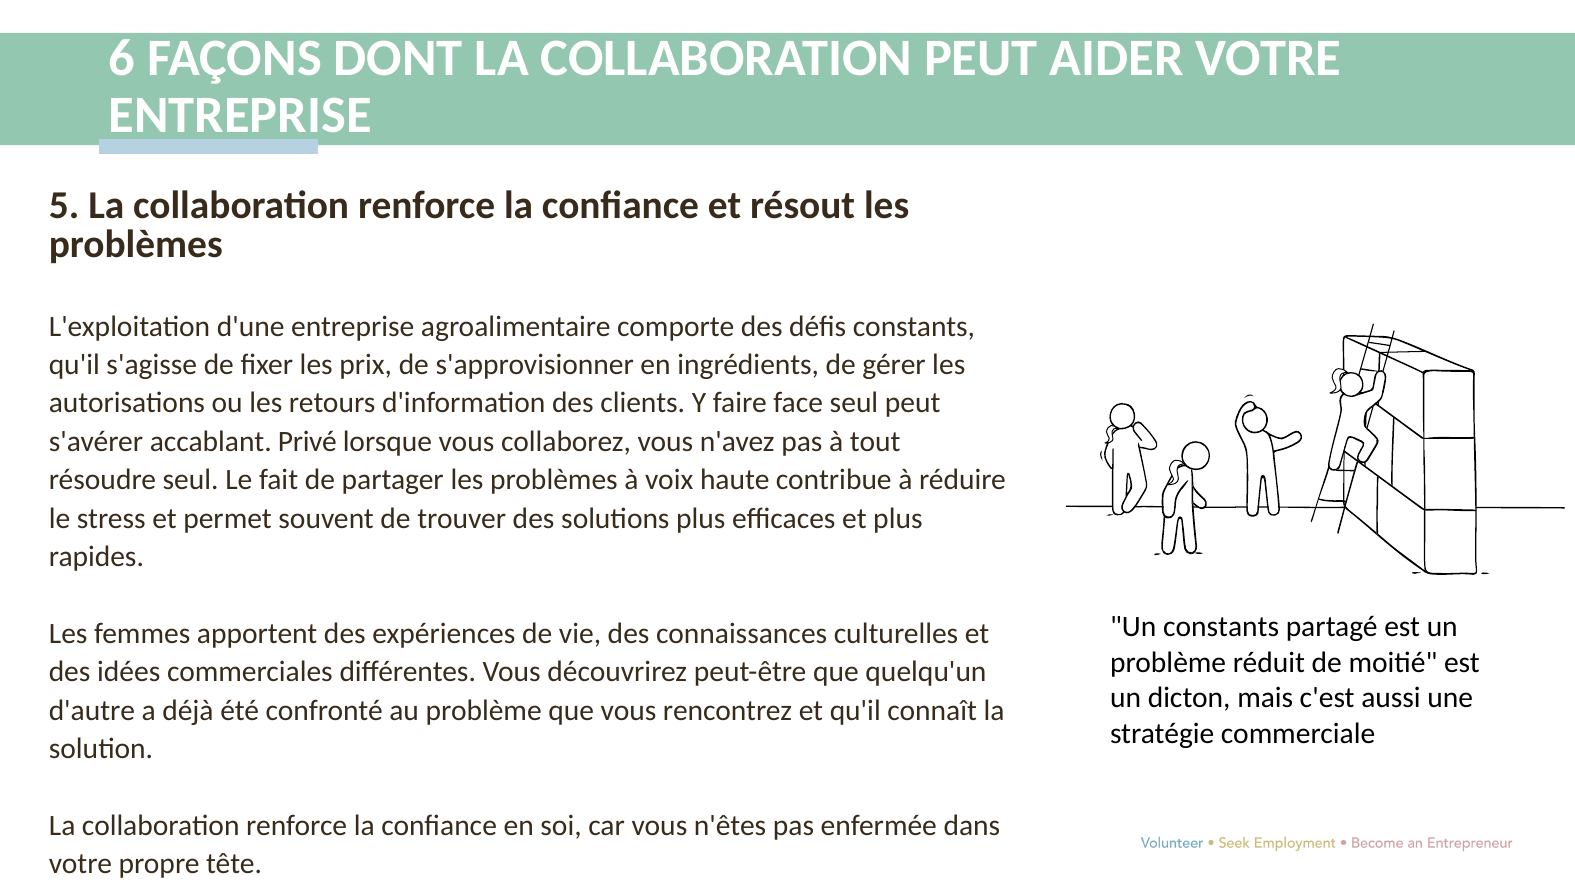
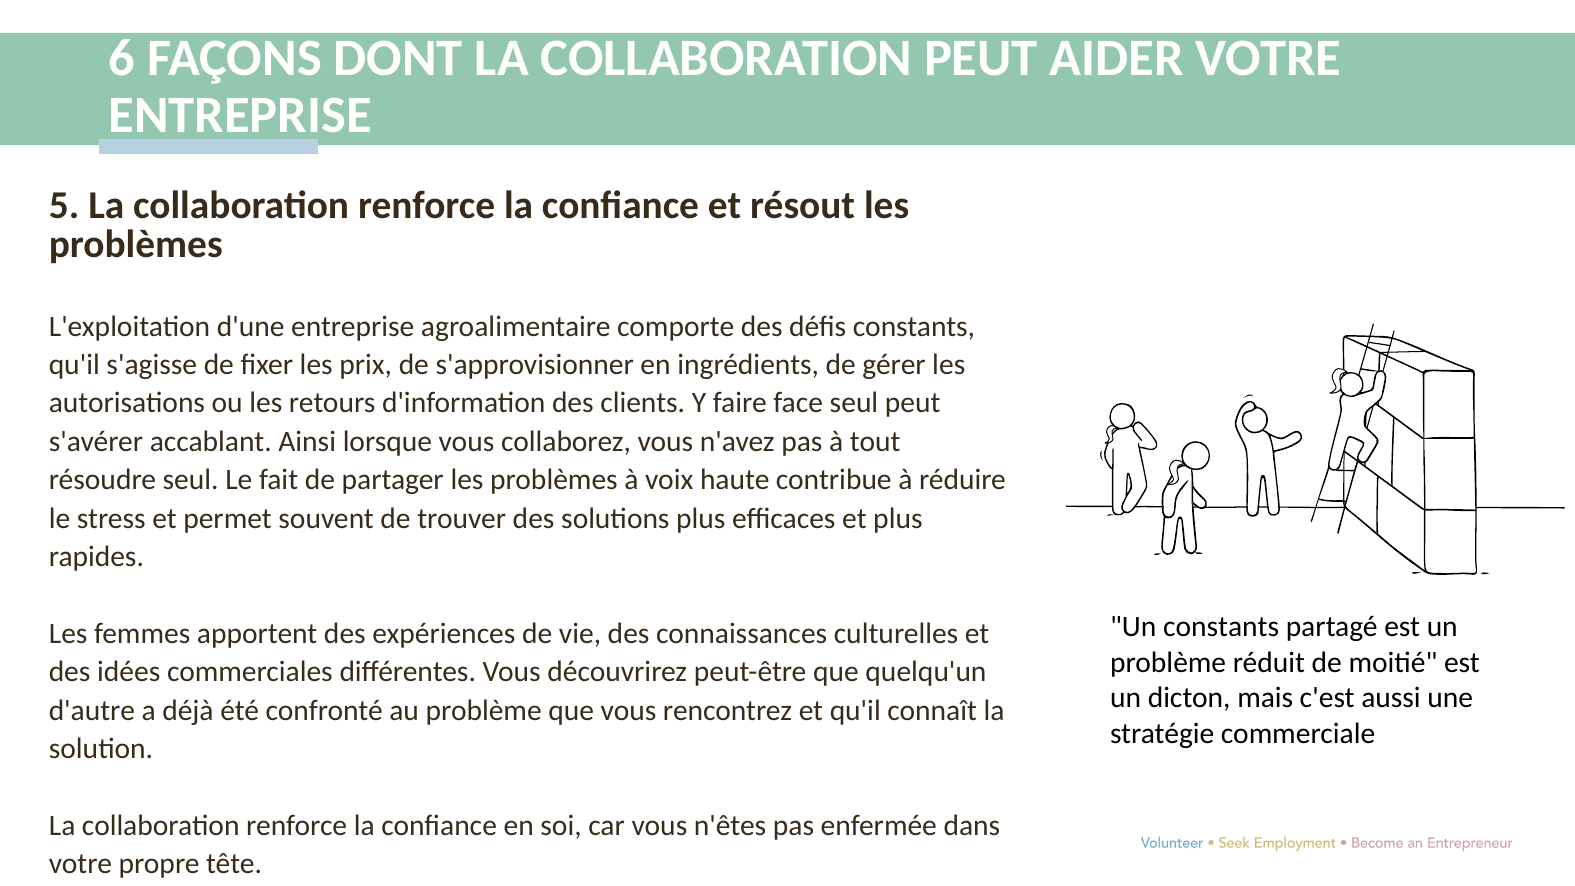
Privé: Privé -> Ainsi (307, 442)
